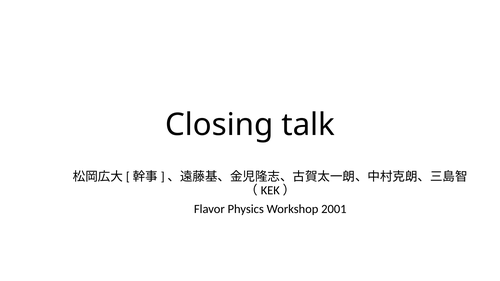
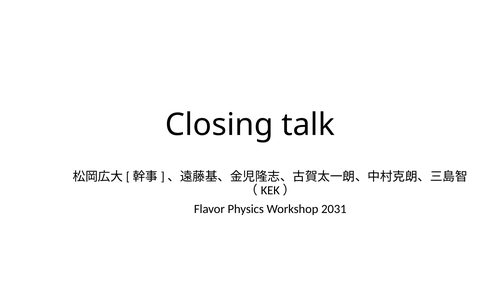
2001: 2001 -> 2031 (334, 209)
